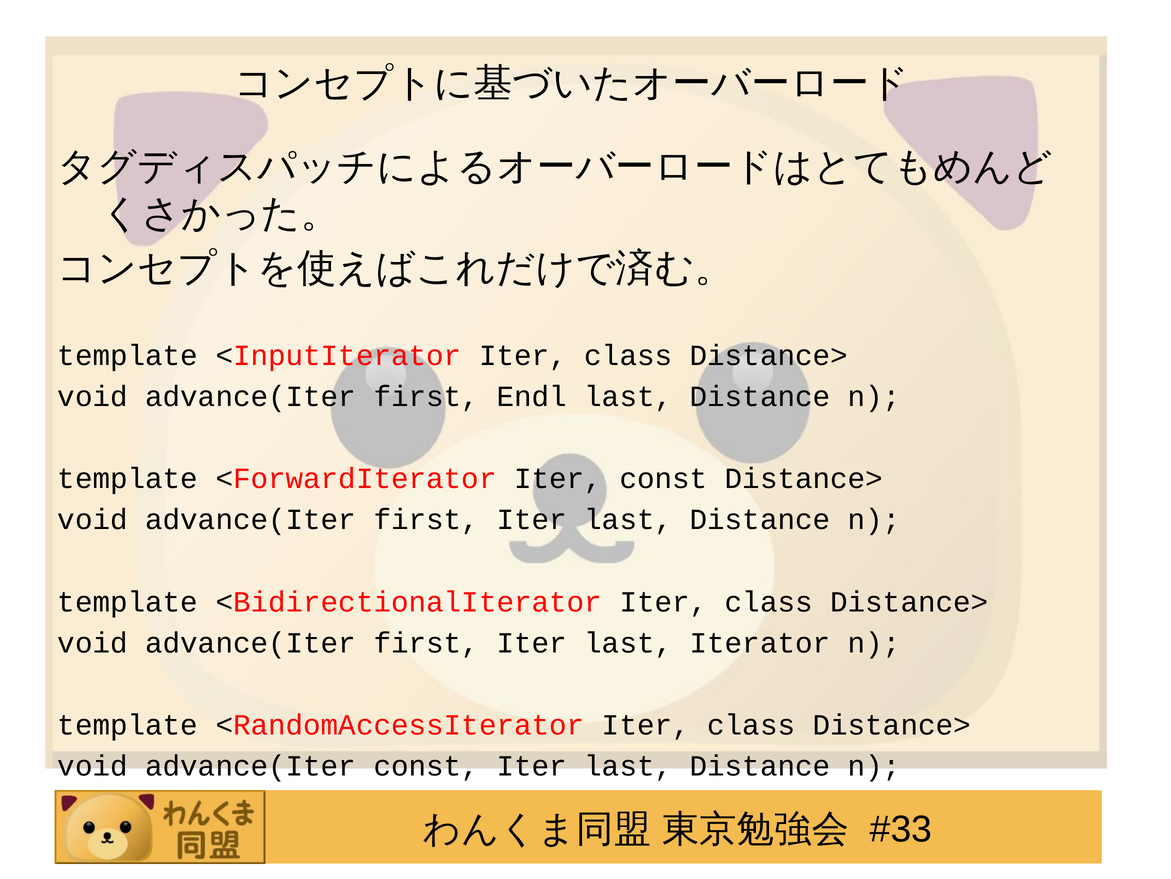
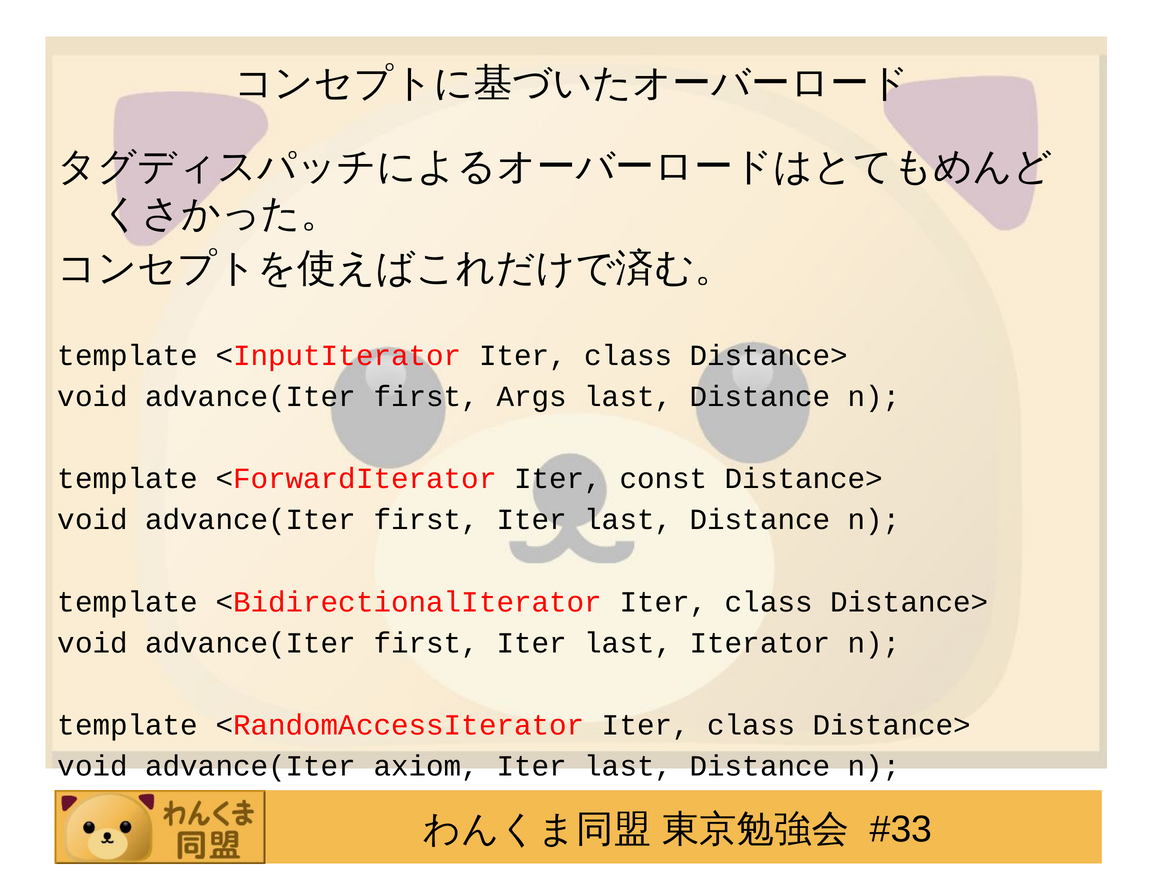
Endl: Endl -> Args (532, 396)
advance(Iter const: const -> axiom (426, 765)
